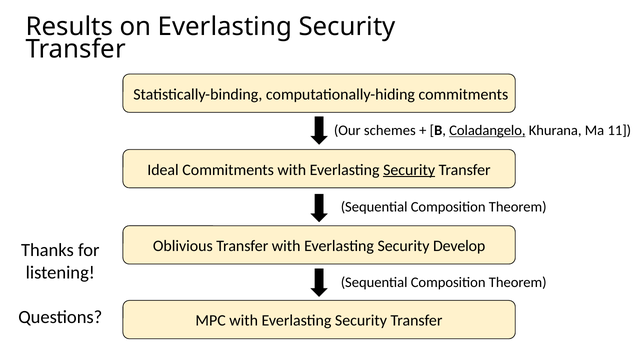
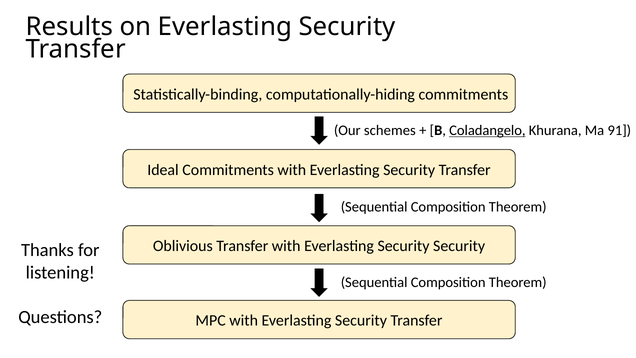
11: 11 -> 91 (619, 130)
Security underline: present -> none (409, 170)
Security Develop: Develop -> Security (459, 246)
